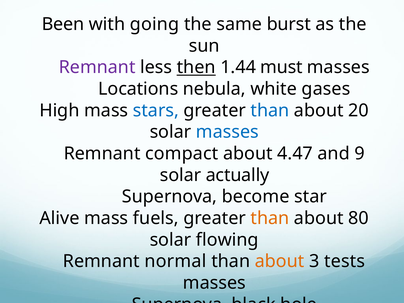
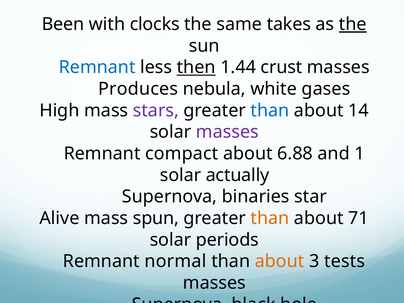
going: going -> clocks (155, 24)
burst: burst -> takes (289, 24)
the underline: none -> present (353, 24)
Remnant colour: purple -> blue (97, 67)
must: must -> crust (281, 67)
Locations: Locations -> Produces (138, 89)
stars colour: blue -> purple (156, 110)
20: 20 -> 14 (359, 110)
masses colour: blue -> purple (227, 132)
4.47: 4.47 -> 6.88 (295, 154)
9: 9 -> 1 (360, 154)
become: become -> binaries (256, 197)
fuels: fuels -> spun (156, 218)
80: 80 -> 71 (359, 218)
flowing: flowing -> periods (227, 240)
